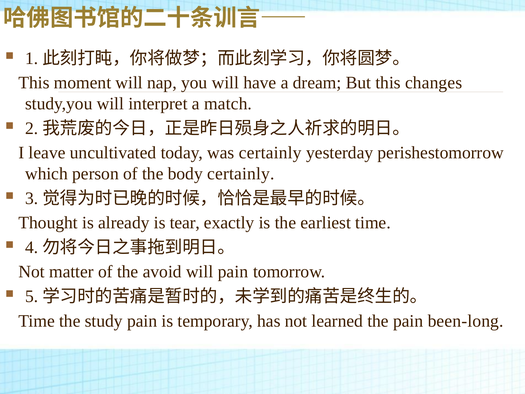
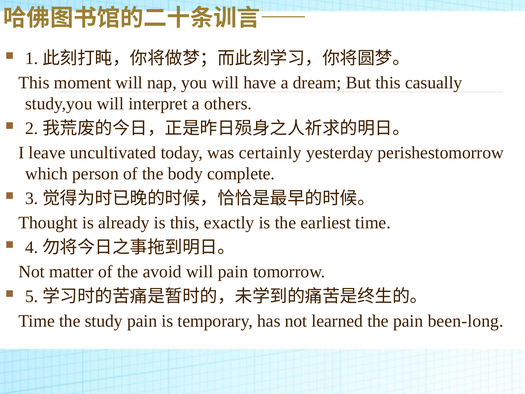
changes: changes -> casually (434, 83)
match: match -> others (228, 104)
body certainly: certainly -> complete (241, 174)
is tear: tear -> this (185, 223)
